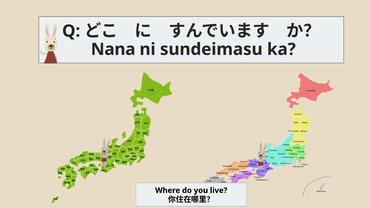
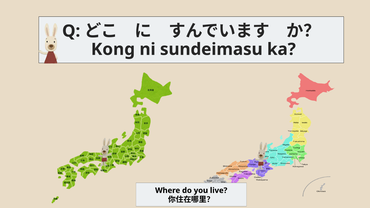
Nana: Nana -> Kong (113, 49)
